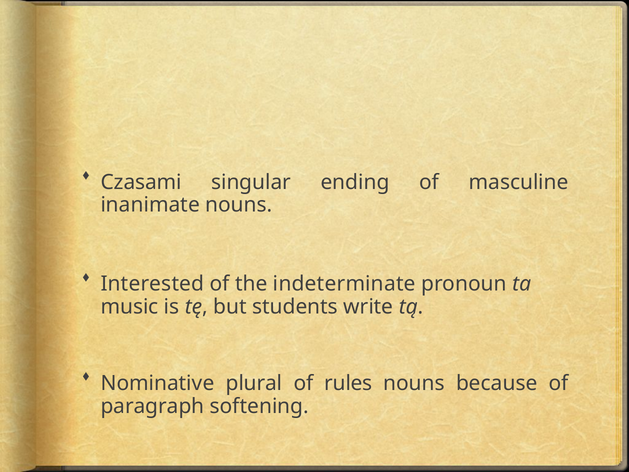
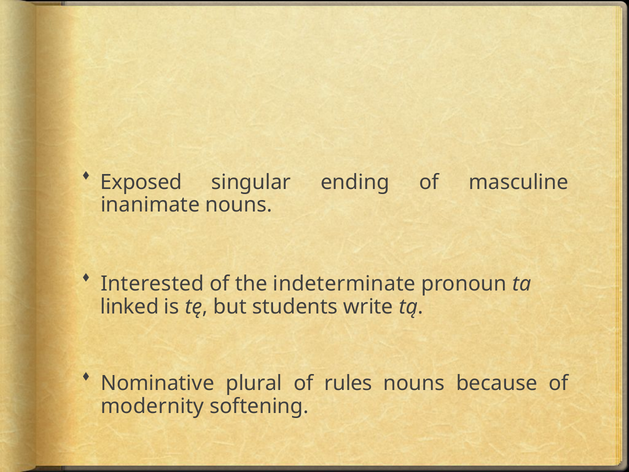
Czasami: Czasami -> Exposed (141, 182)
music: music -> linked (130, 307)
paragraph: paragraph -> modernity (152, 406)
